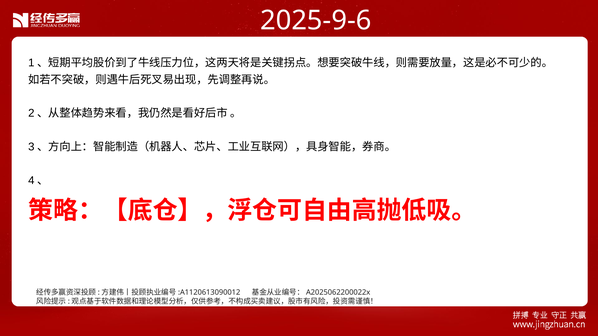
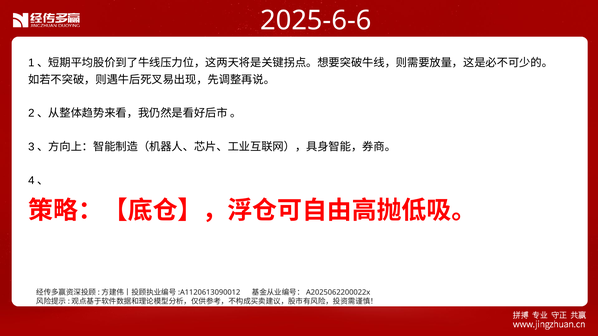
2025-9-6: 2025-9-6 -> 2025-6-6 (316, 21)
